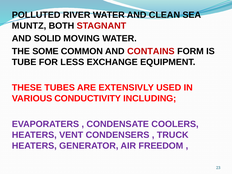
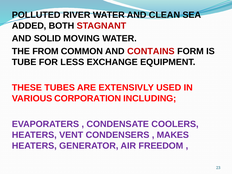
MUNTZ: MUNTZ -> ADDED (29, 26)
SOME: SOME -> FROM (45, 51)
CONDUCTIVITY: CONDUCTIVITY -> CORPORATION (88, 98)
TRUCK: TRUCK -> MAKES (173, 135)
